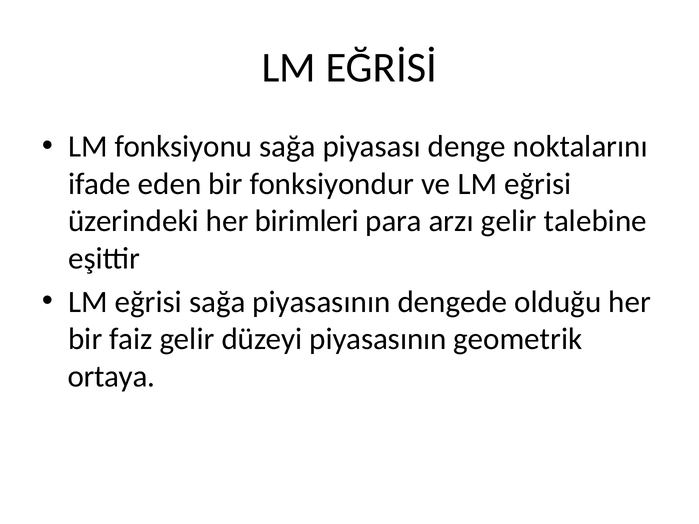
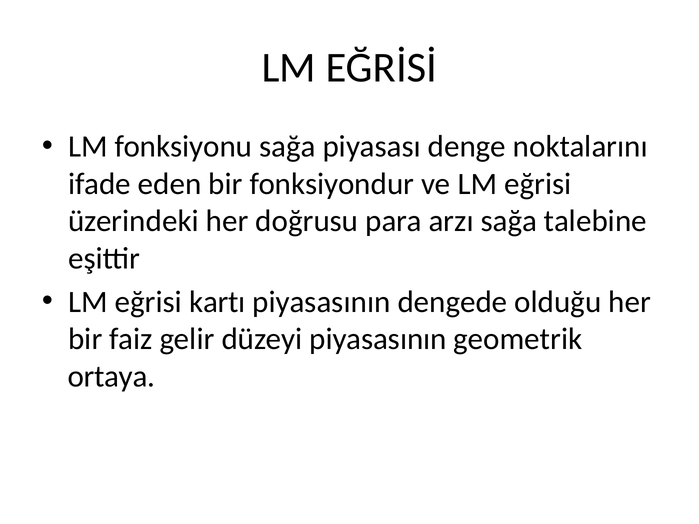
birimleri: birimleri -> doğrusu (307, 221)
arzı gelir: gelir -> sağa (509, 221)
eğrisi sağa: sağa -> kartı (217, 302)
